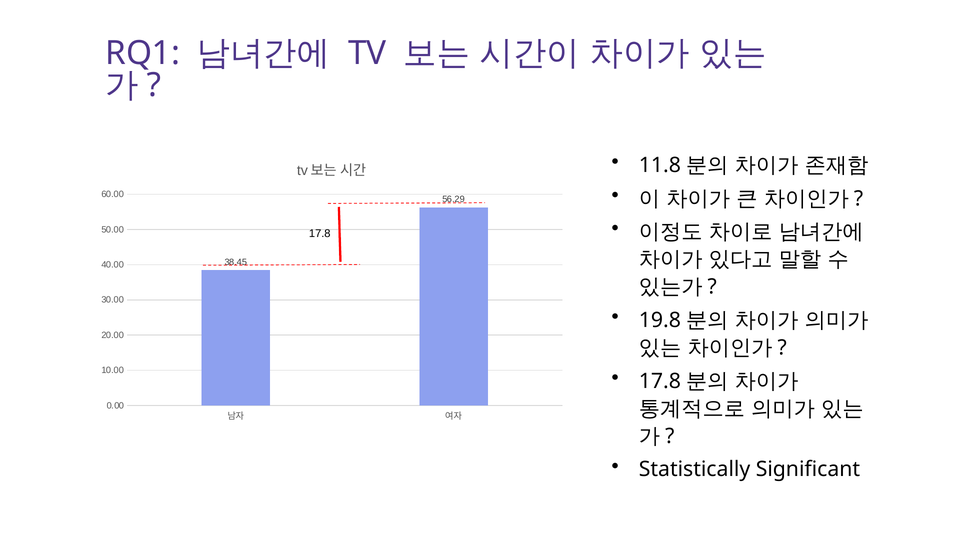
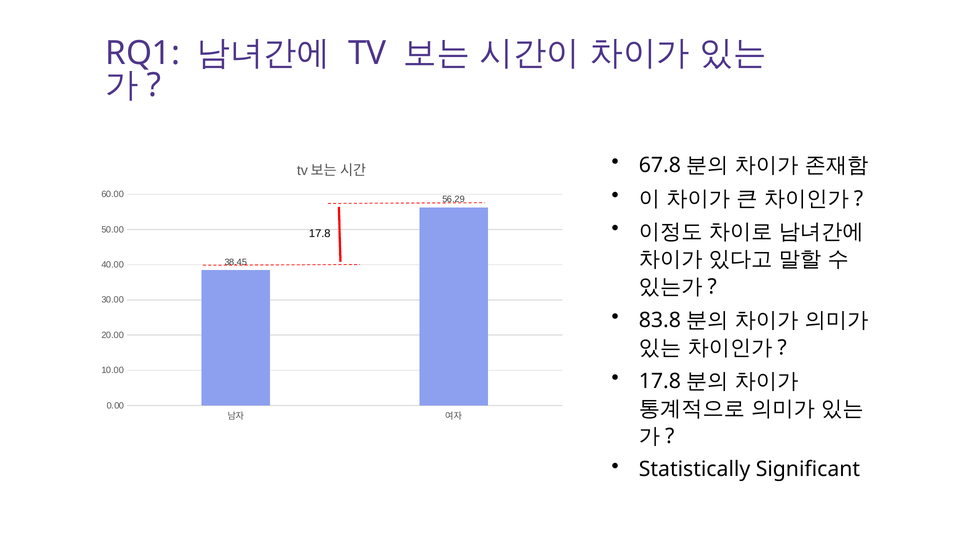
11.8: 11.8 -> 67.8 (660, 165)
19.8: 19.8 -> 83.8 (660, 320)
